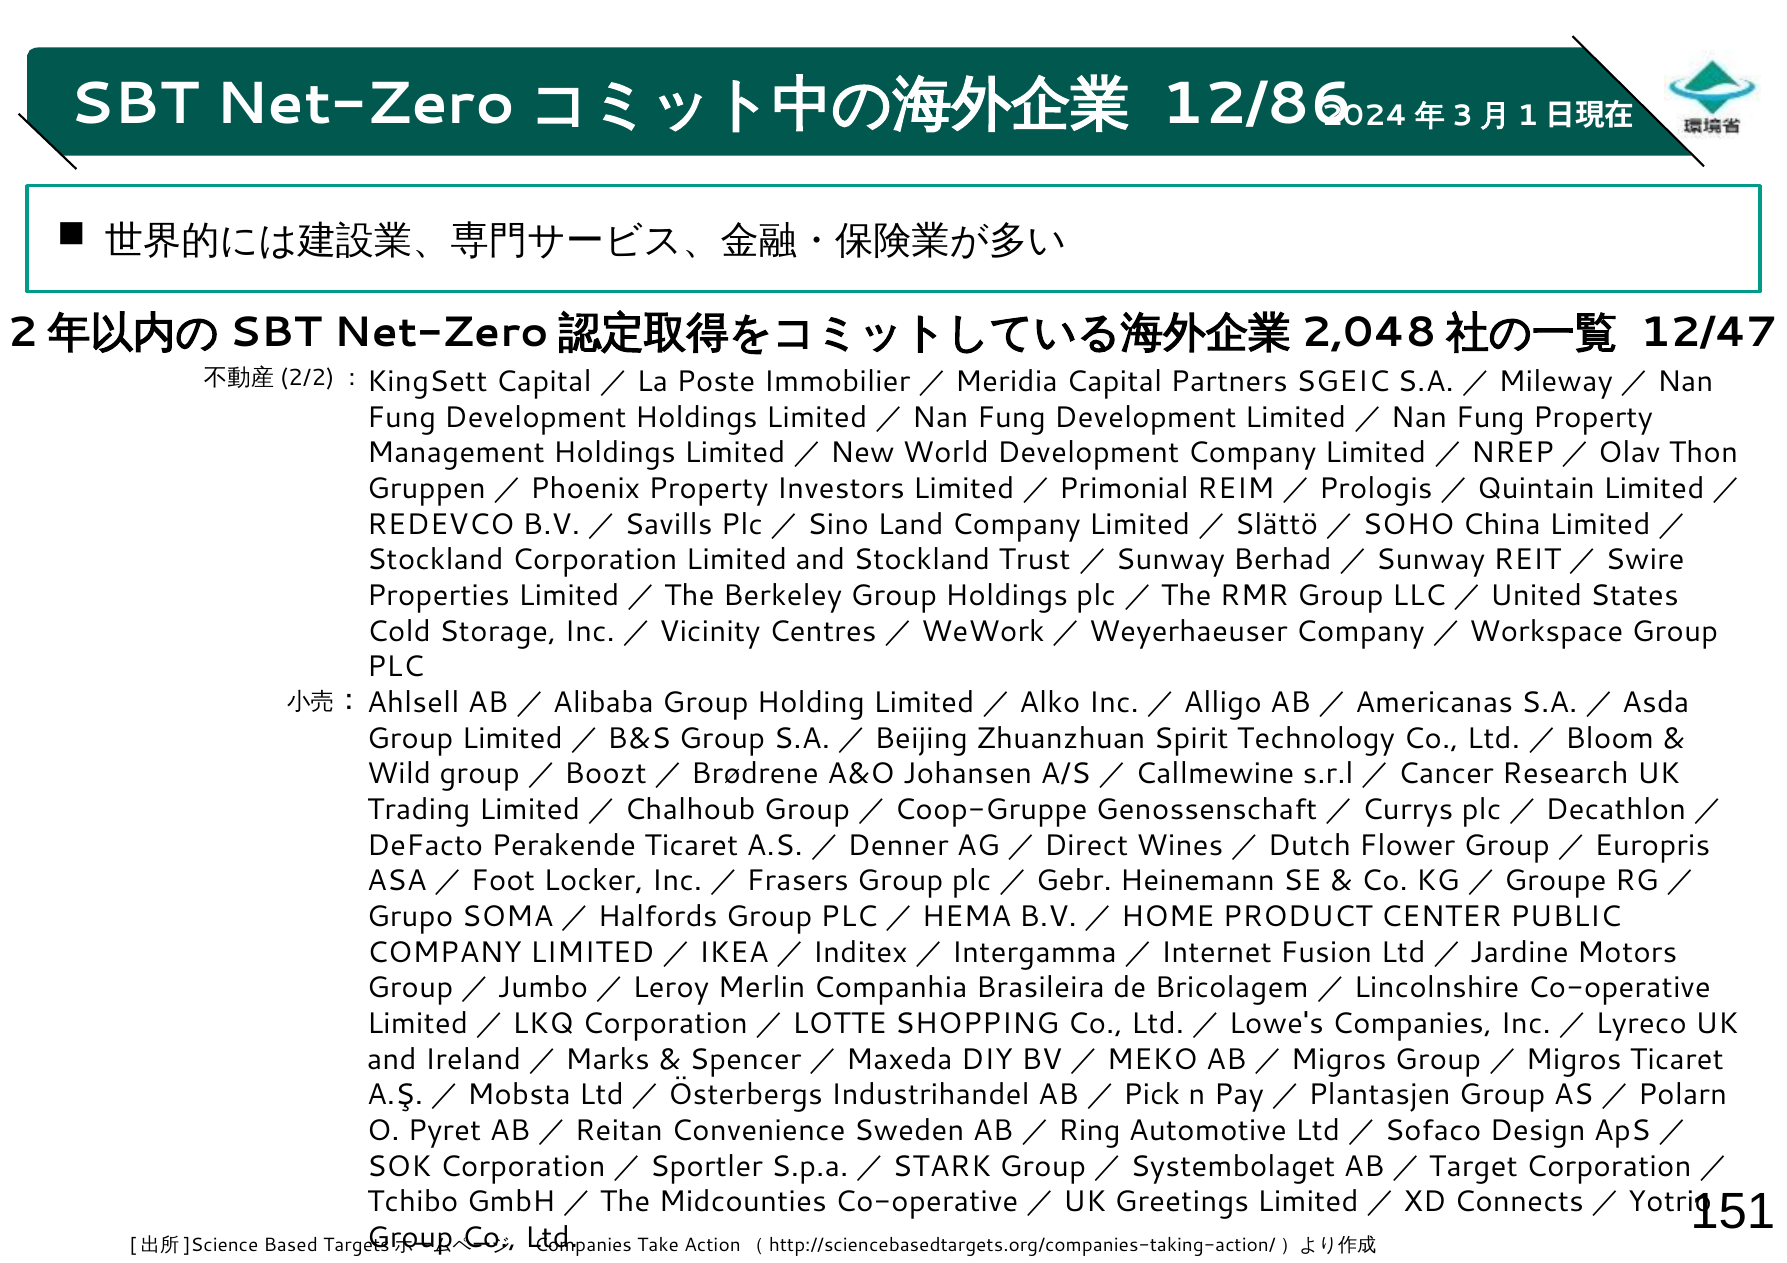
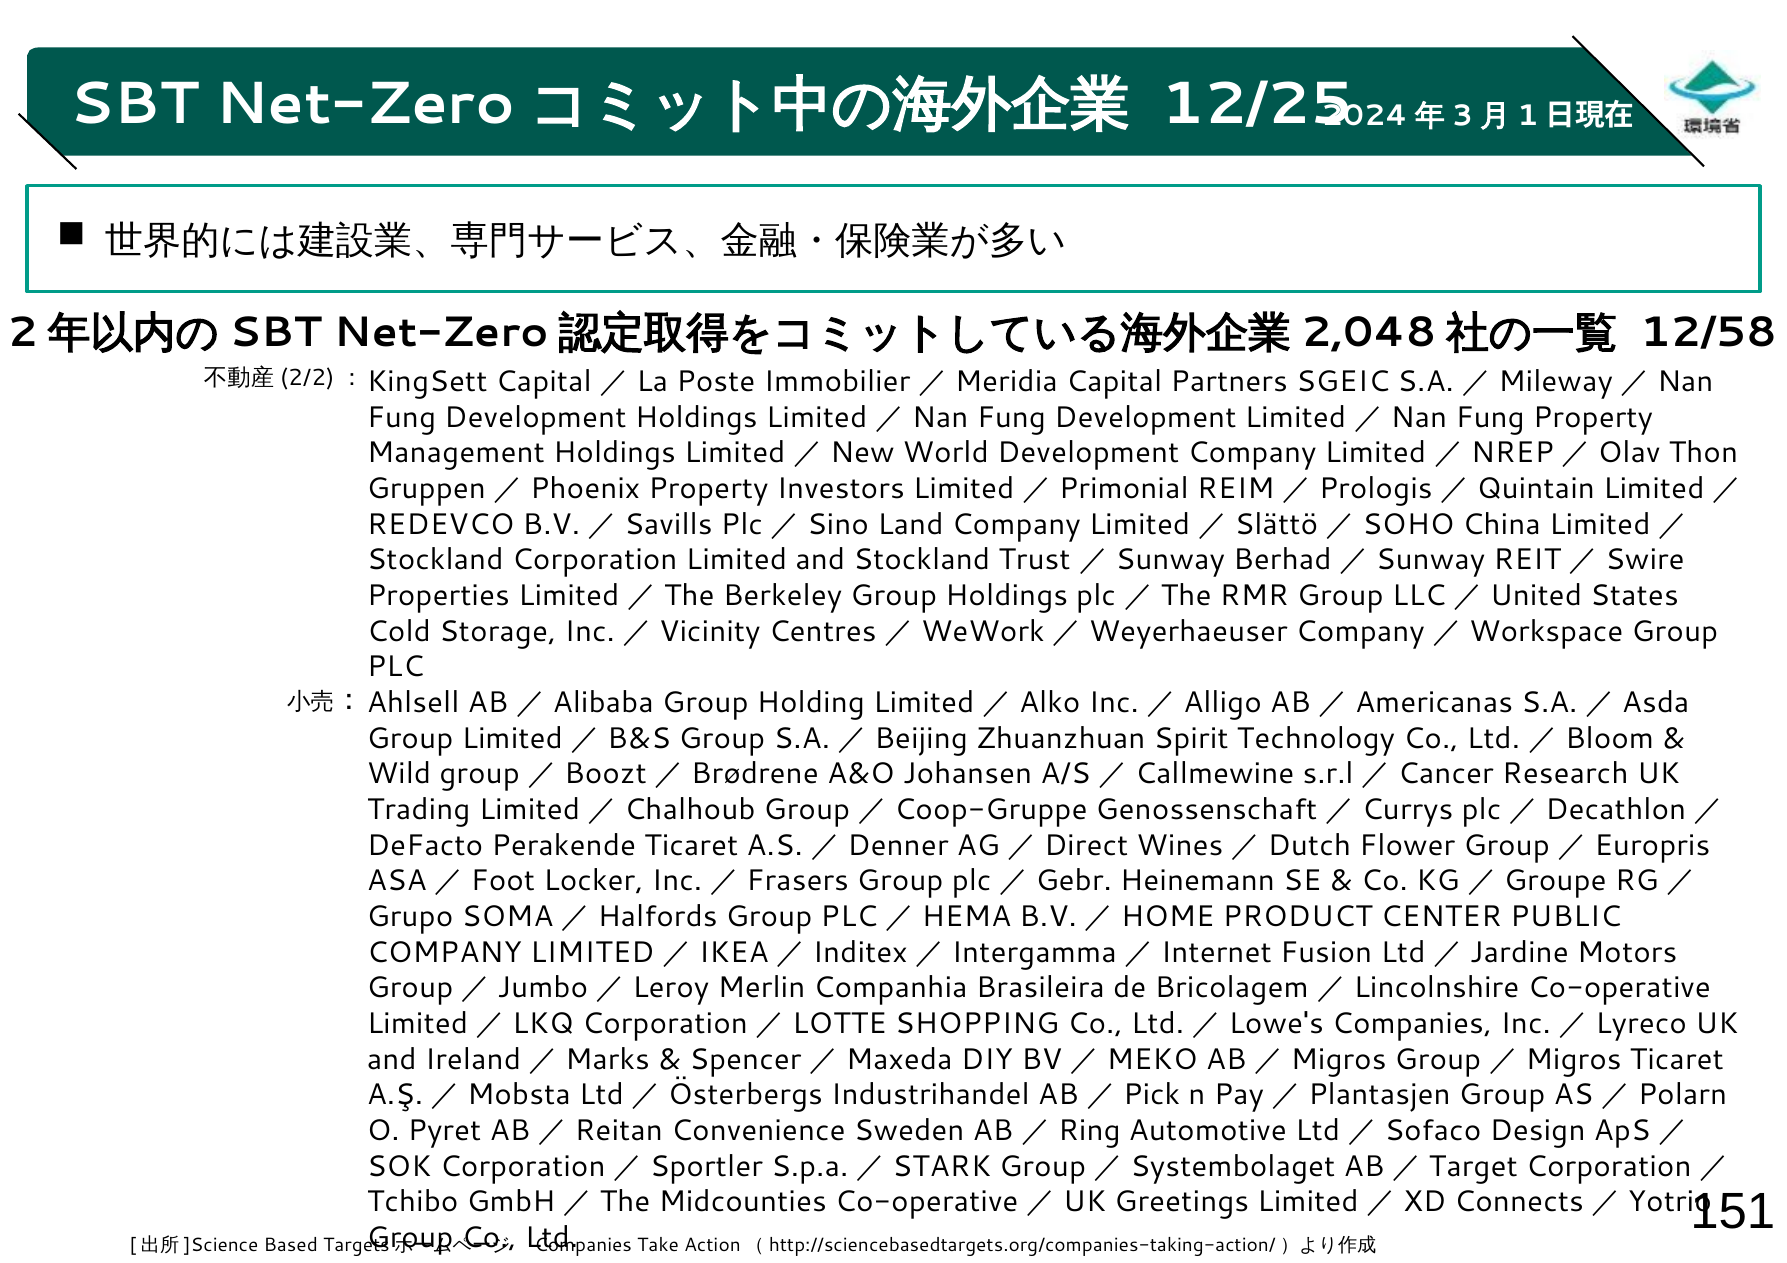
12/86: 12/86 -> 12/25 (1257, 104)
12/47: 12/47 -> 12/58 (1708, 333)
